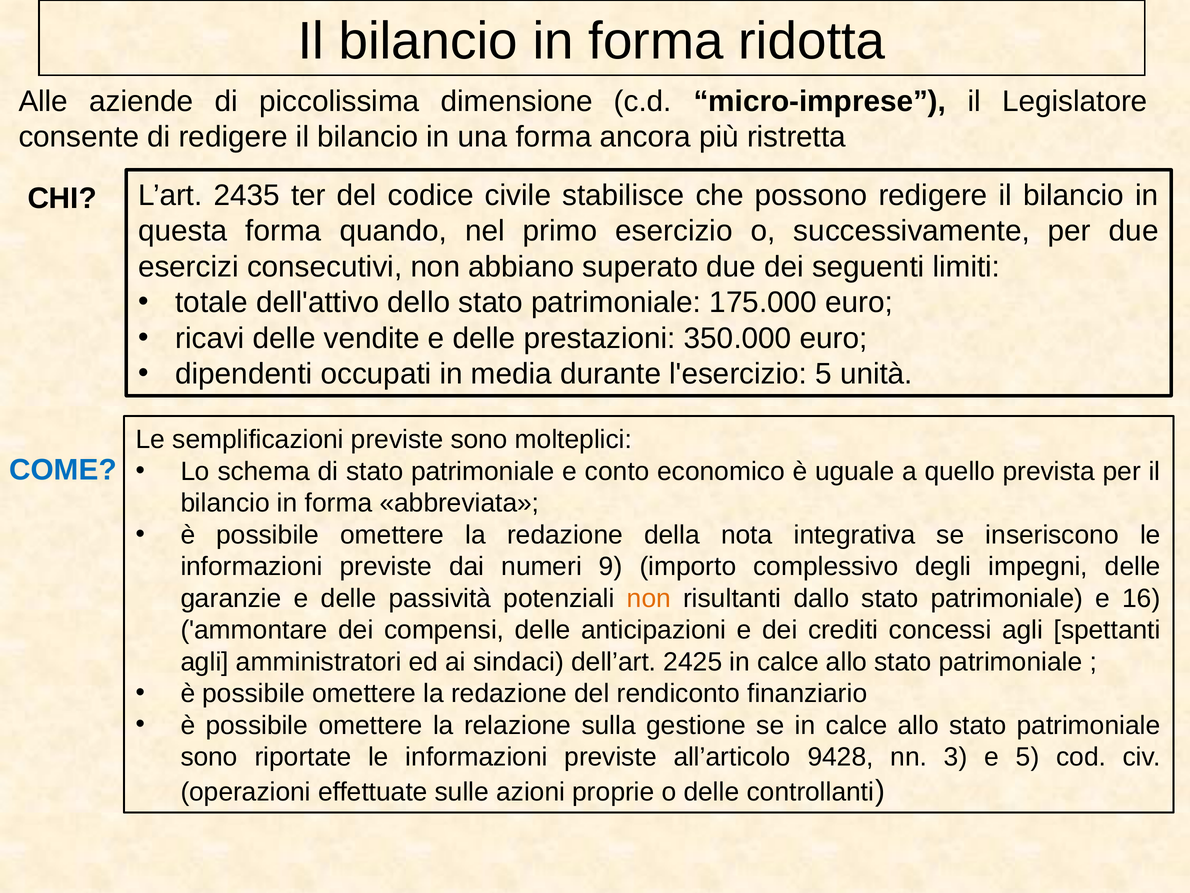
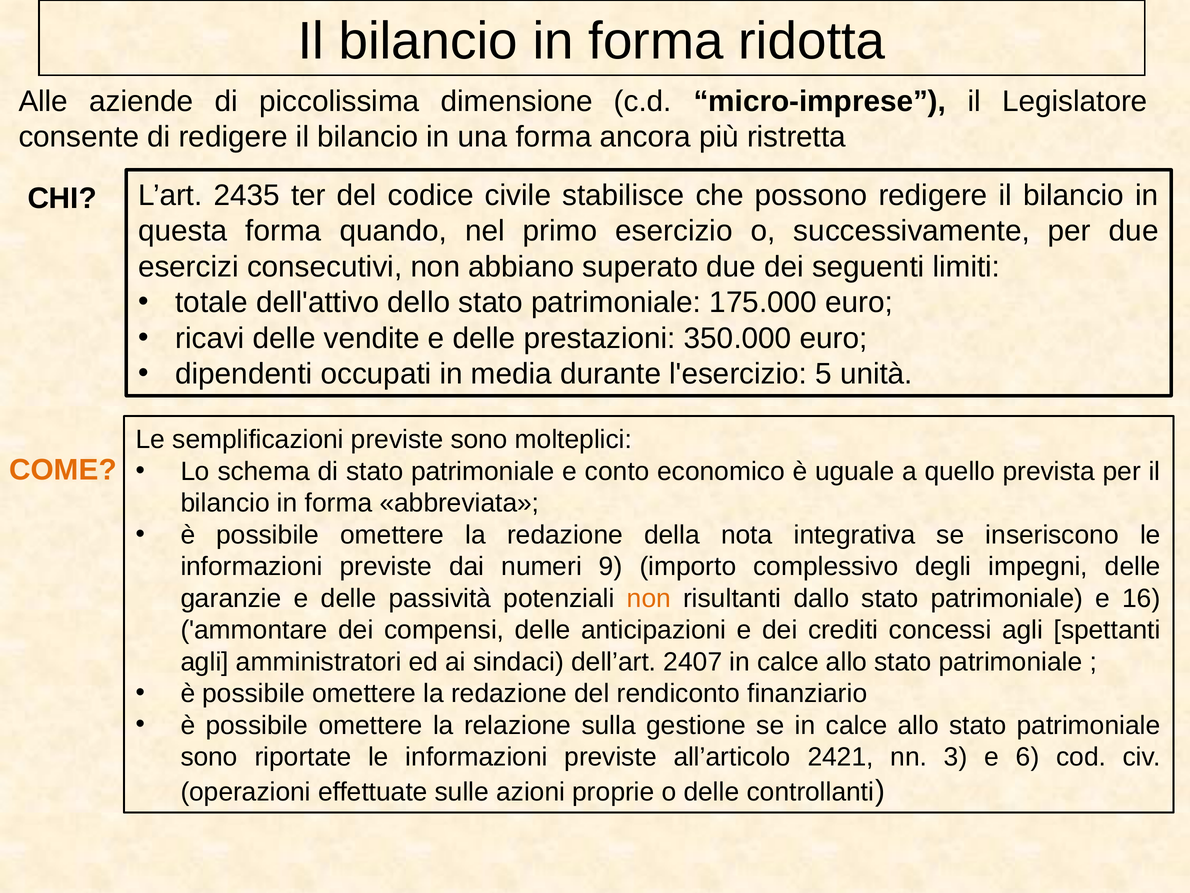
COME colour: blue -> orange (63, 470)
2425: 2425 -> 2407 (693, 661)
9428: 9428 -> 2421 (841, 757)
e 5: 5 -> 6 (1028, 757)
